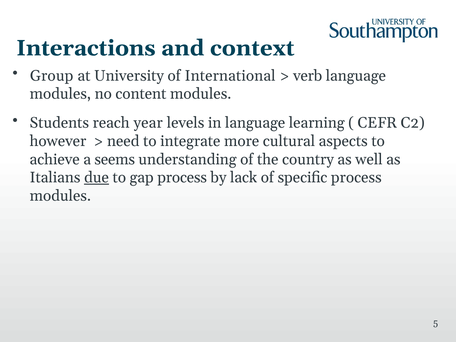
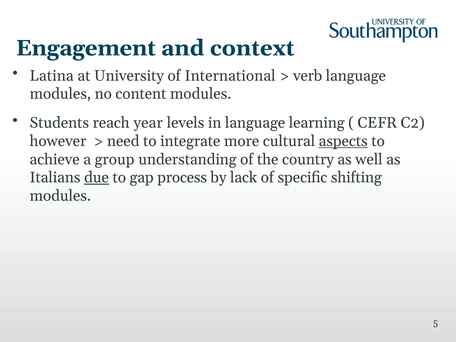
Interactions: Interactions -> Engagement (86, 48)
Group: Group -> Latina (52, 76)
aspects underline: none -> present (343, 141)
seems: seems -> group (115, 159)
specific process: process -> shifting (356, 178)
